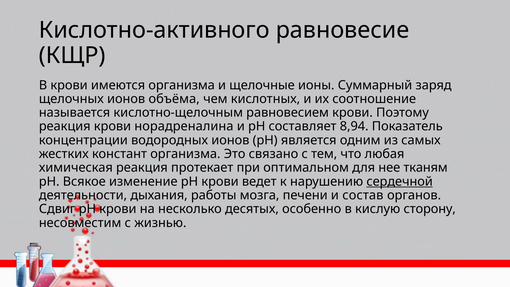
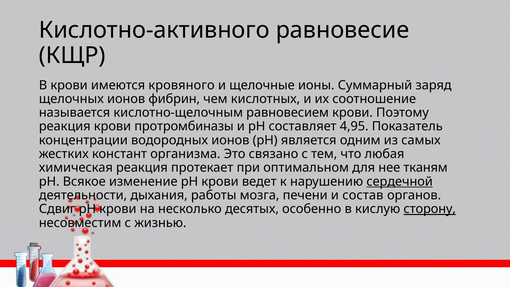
имеются организма: организма -> кровяного (182, 85)
объёма: объёма -> фибрин (174, 99)
норадреналина: норадреналина -> протромбиназы (184, 126)
8,94: 8,94 -> 4,95 (354, 126)
сторону underline: none -> present (430, 209)
